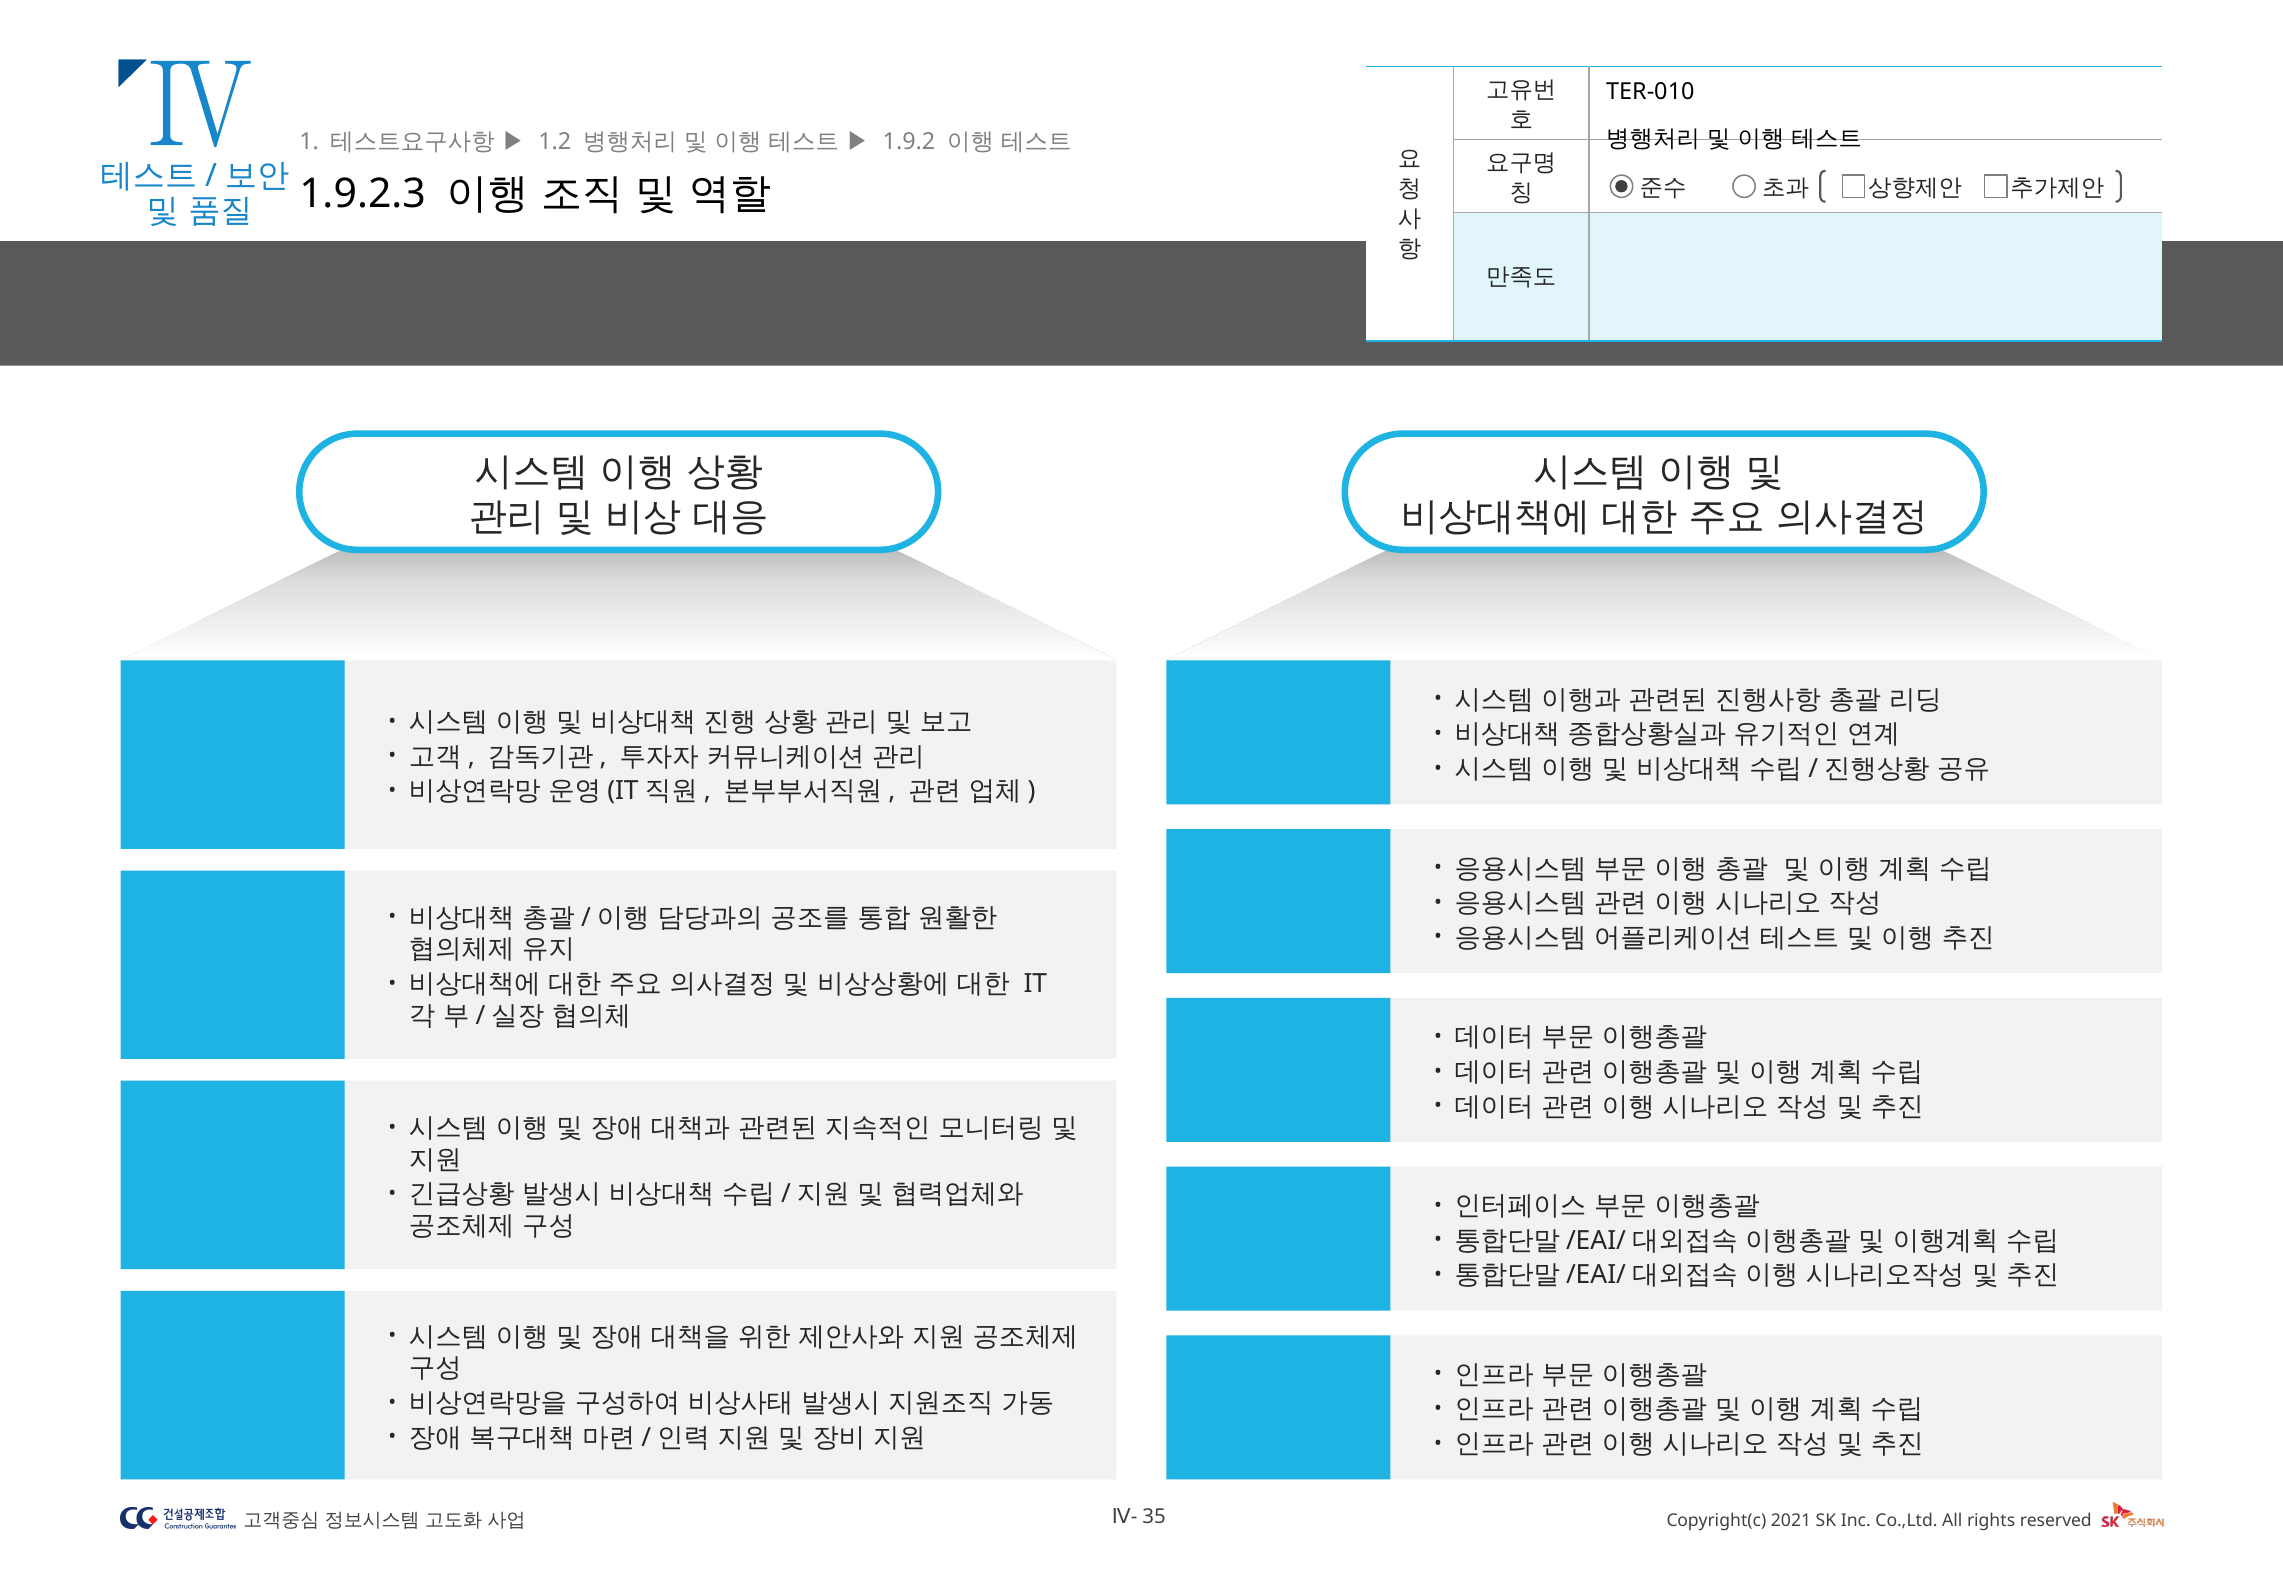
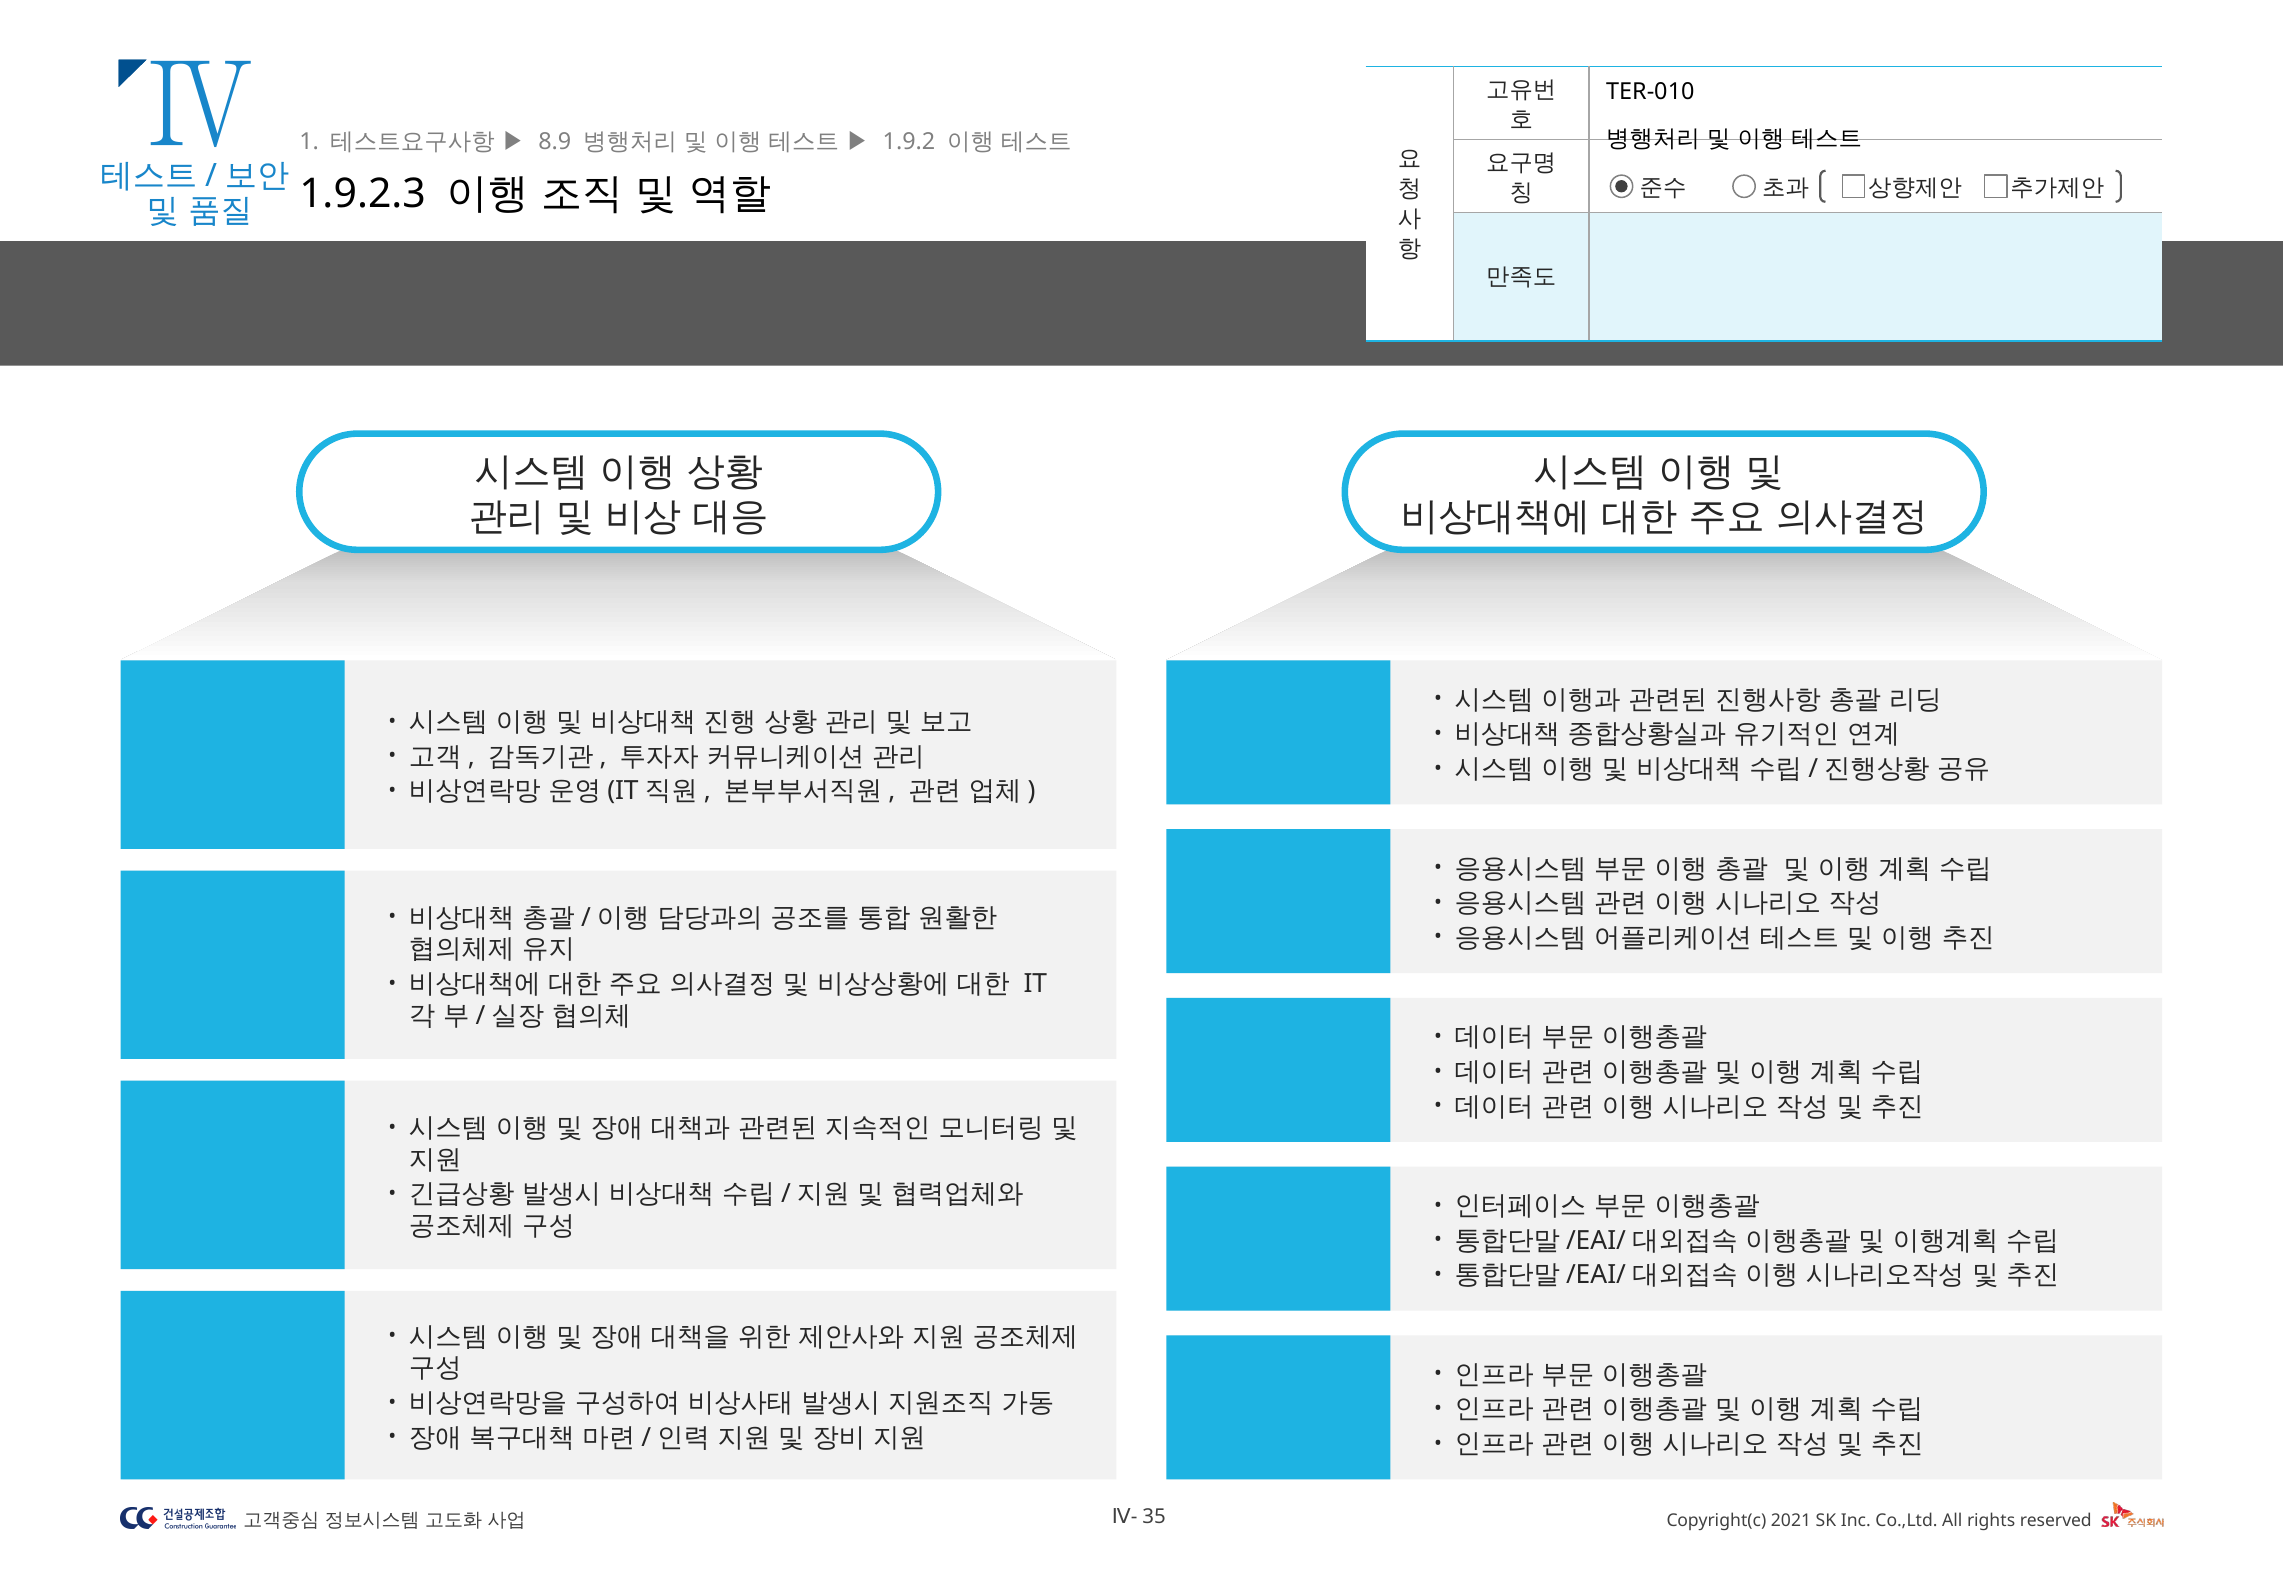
1.2: 1.2 -> 8.9 (555, 142)
